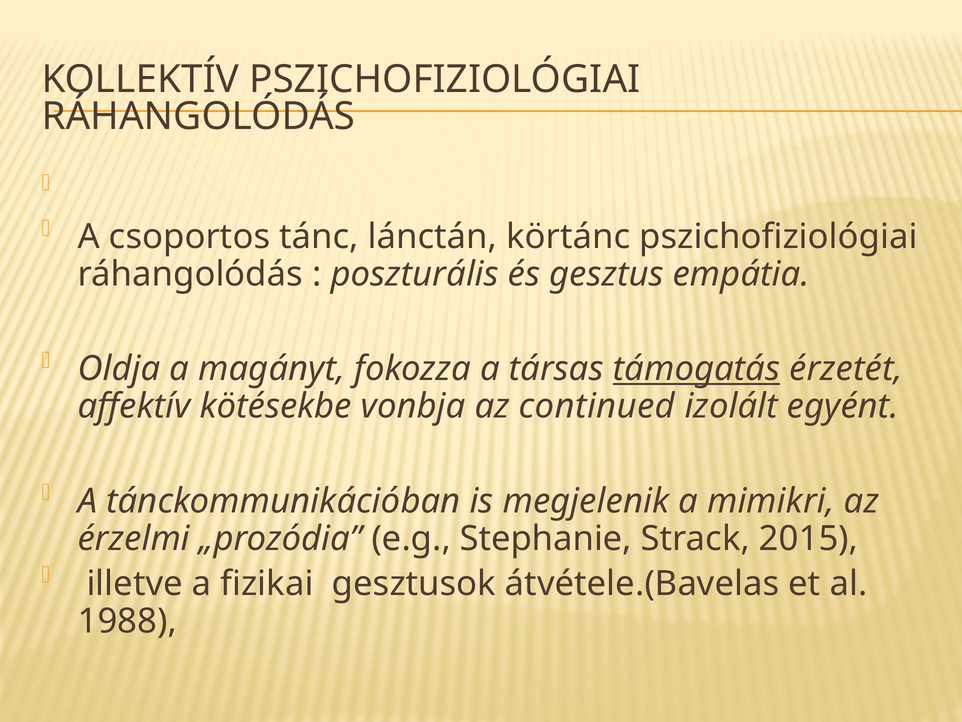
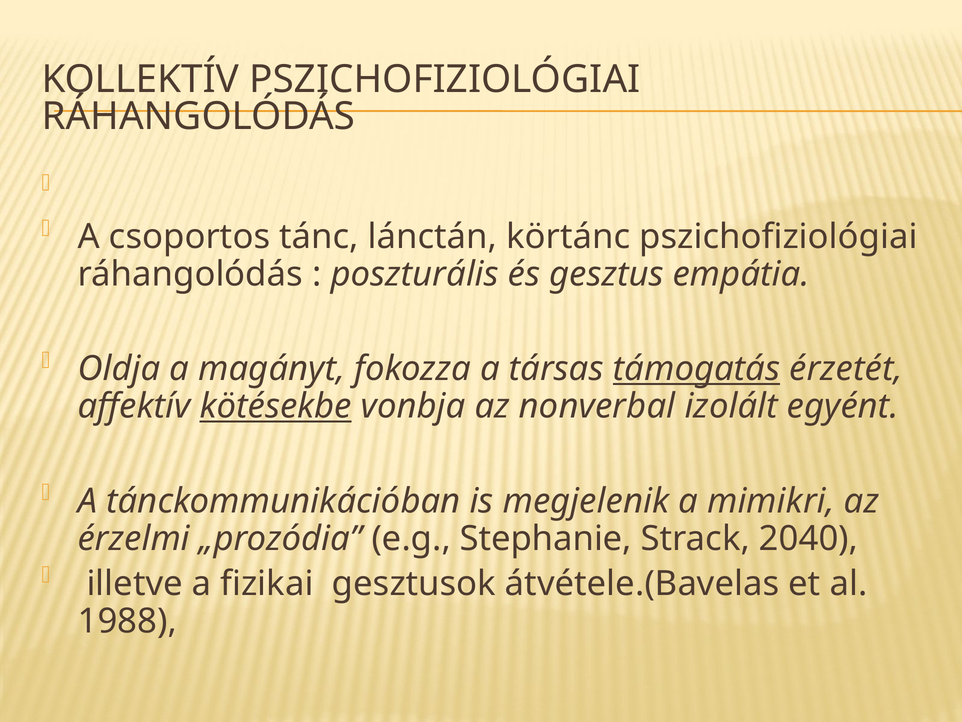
kötésekbe underline: none -> present (276, 406)
continued: continued -> nonverbal (597, 406)
2015: 2015 -> 2040 (809, 538)
